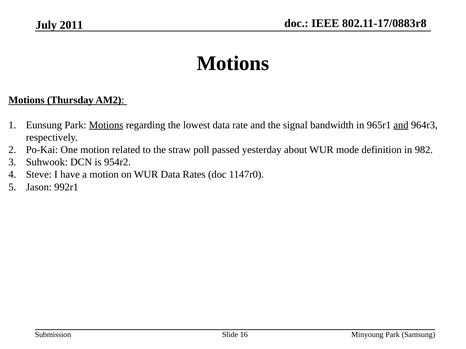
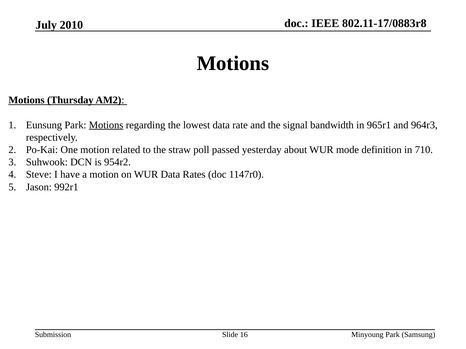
2011: 2011 -> 2010 (71, 25)
and underline: present -> none (401, 125)
982: 982 -> 710 (424, 150)
